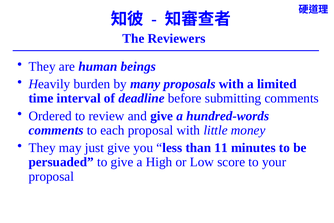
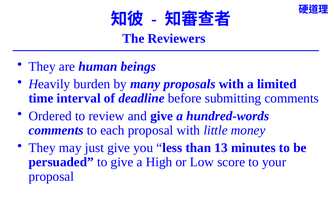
11: 11 -> 13 (221, 148)
